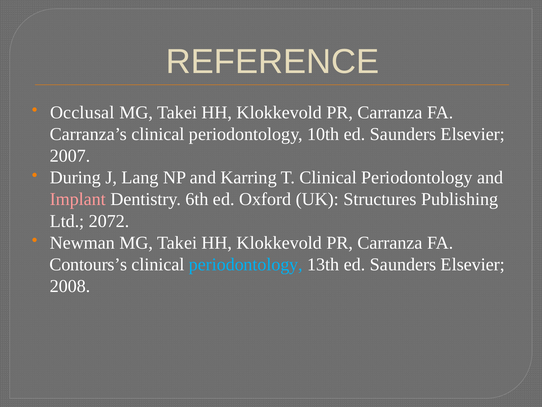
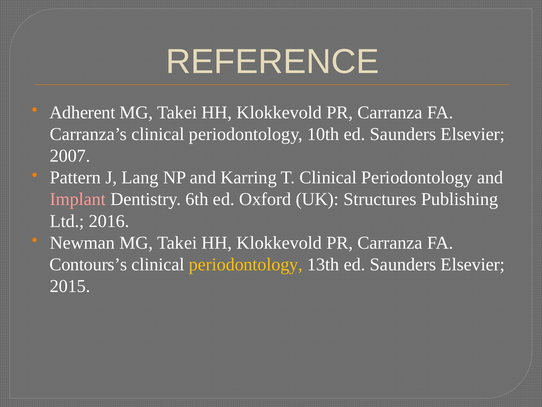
Occlusal: Occlusal -> Adherent (82, 112)
During: During -> Pattern (75, 177)
2072: 2072 -> 2016 (109, 221)
periodontology colour: light blue -> yellow (246, 264)
2008: 2008 -> 2015 (70, 286)
